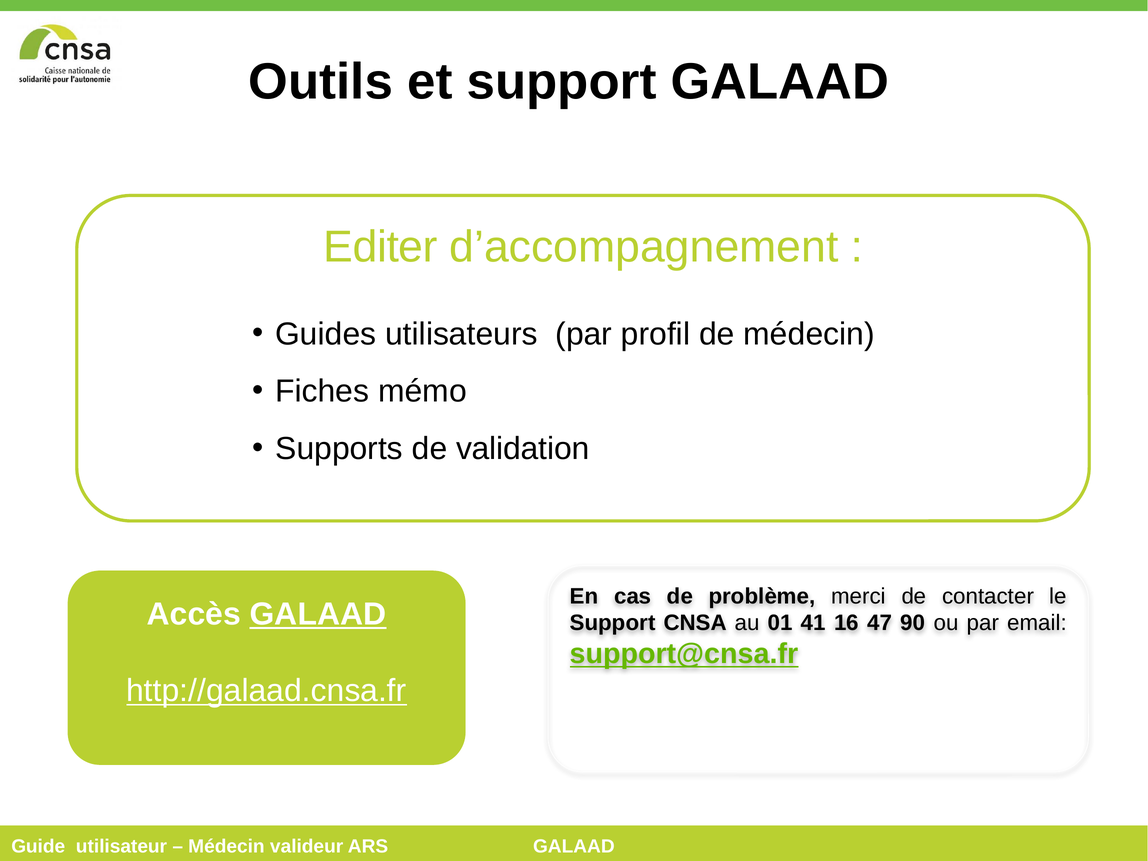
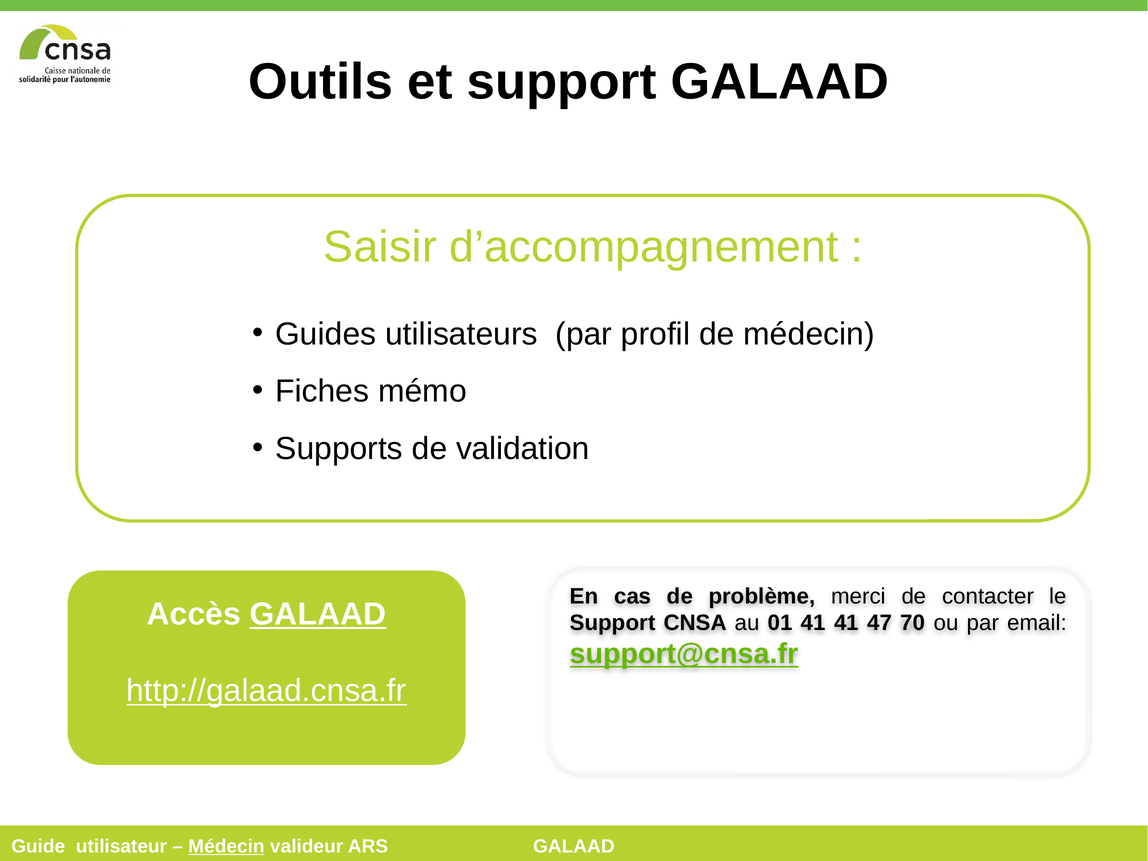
Editer: Editer -> Saisir (380, 247)
41 16: 16 -> 41 (846, 623)
90: 90 -> 70 (913, 623)
Médecin underline: none -> present (226, 846)
